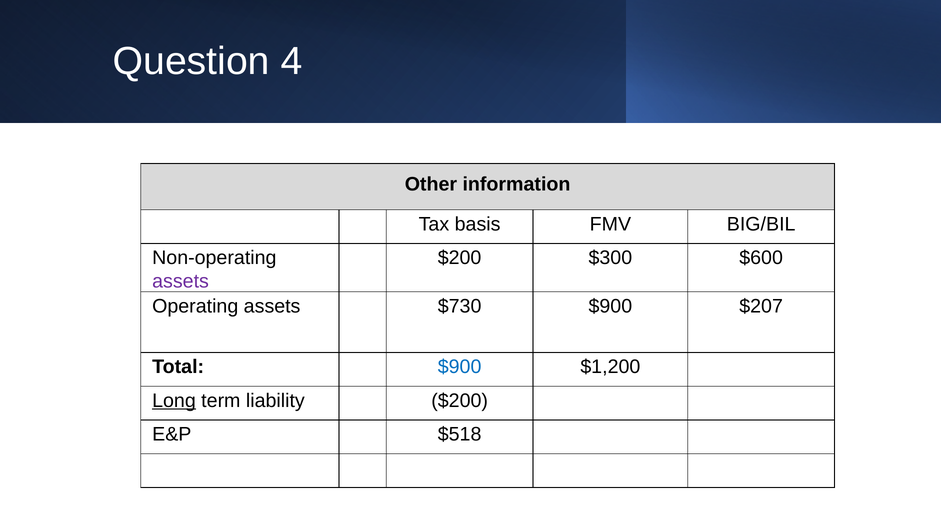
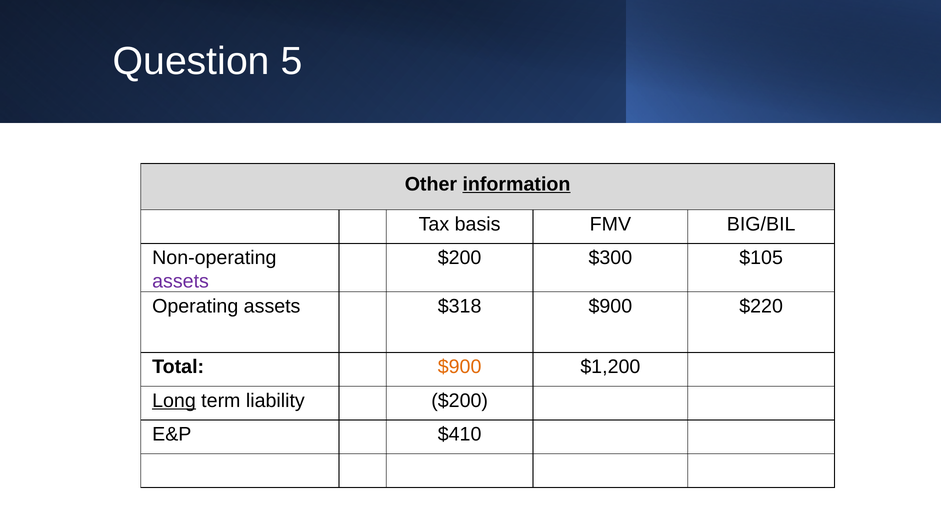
4: 4 -> 5 (291, 61)
information underline: none -> present (516, 184)
$600: $600 -> $105 (761, 258)
$730: $730 -> $318 (460, 306)
$207: $207 -> $220 (761, 306)
$900 colour: blue -> orange (460, 367)
$518: $518 -> $410 (460, 435)
